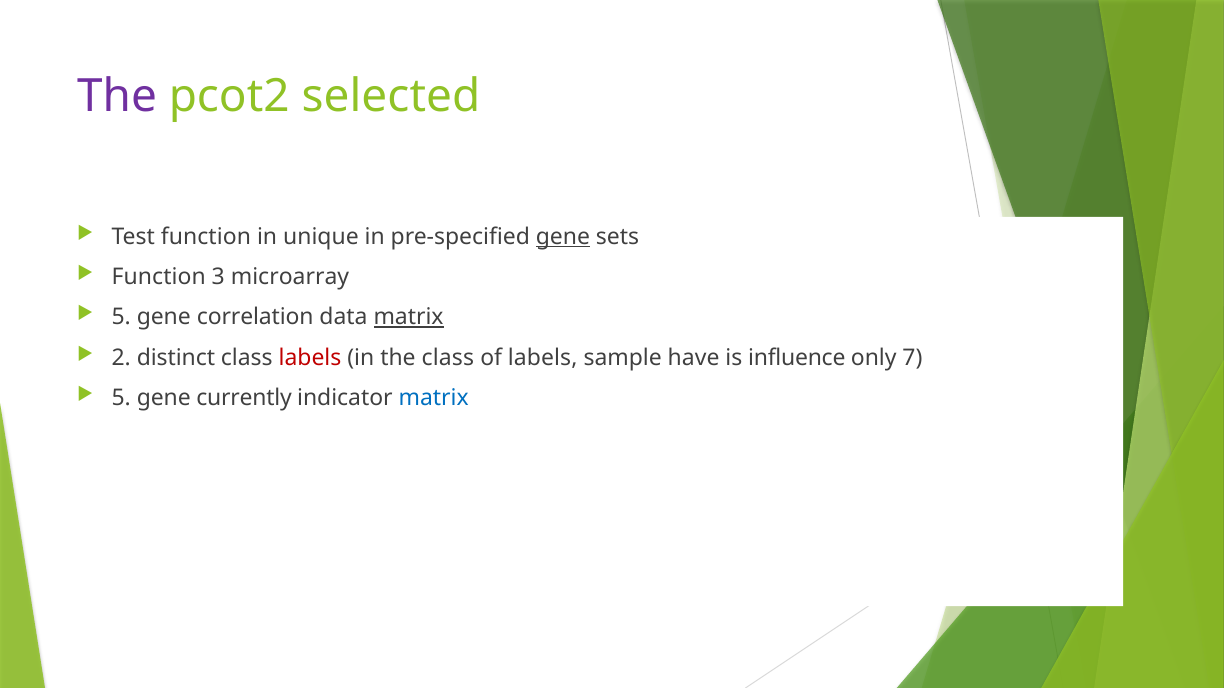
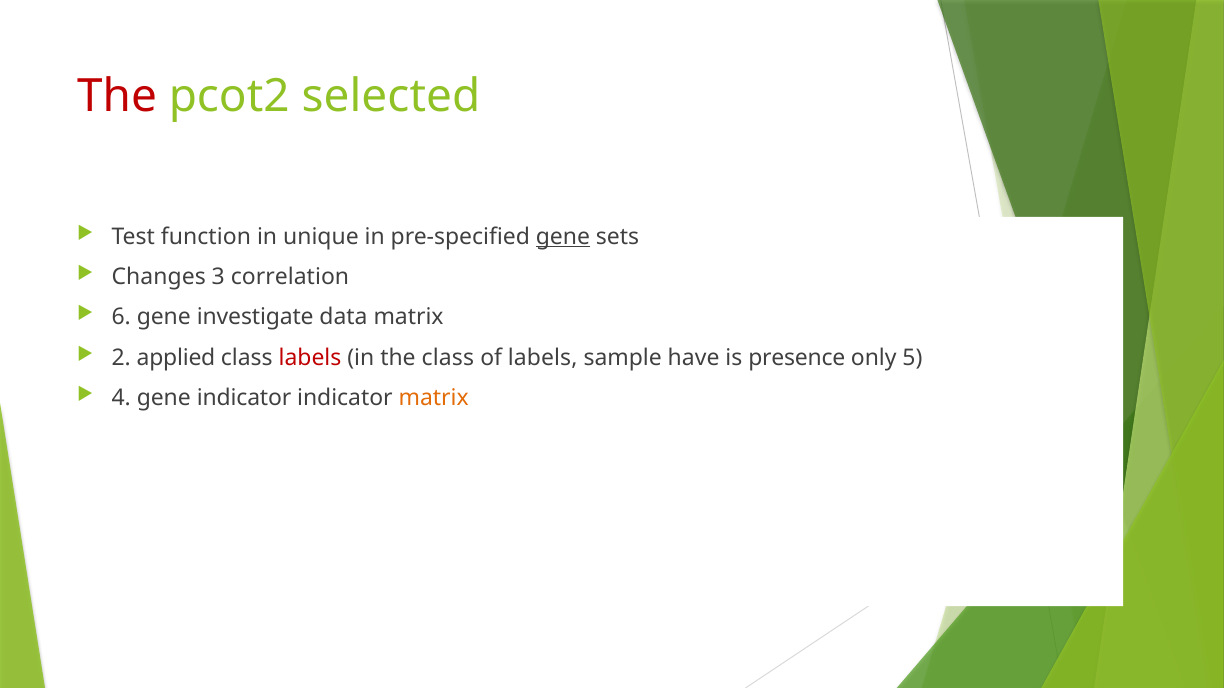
The colour: purple -> red (117, 97)
Function: Function -> Changes (159, 277)
microarray: microarray -> correlation (290, 277)
5: 5 -> 6 (121, 317)
correlation: correlation -> investigate (255, 317)
matrix underline: present -> none (409, 317)
distinct: distinct -> applied (176, 358)
influence: influence -> presence (797, 358)
7: 7 -> 5 (912, 358)
5: 5 -> 4 (121, 398)
gene currently: currently -> indicator (244, 398)
matrix colour: blue -> orange (434, 398)
